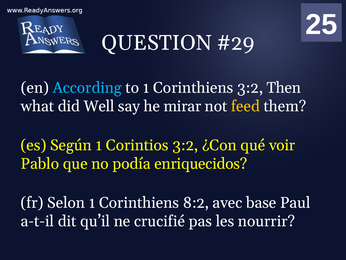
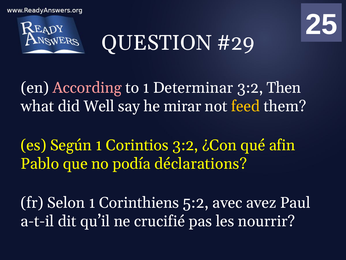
According colour: light blue -> pink (87, 88)
to 1 Corinthiens: Corinthiens -> Determinar (193, 88)
voir: voir -> afin (282, 145)
enriquecidos: enriquecidos -> déclarations (201, 163)
8:2: 8:2 -> 5:2 (196, 202)
base: base -> avez (261, 202)
